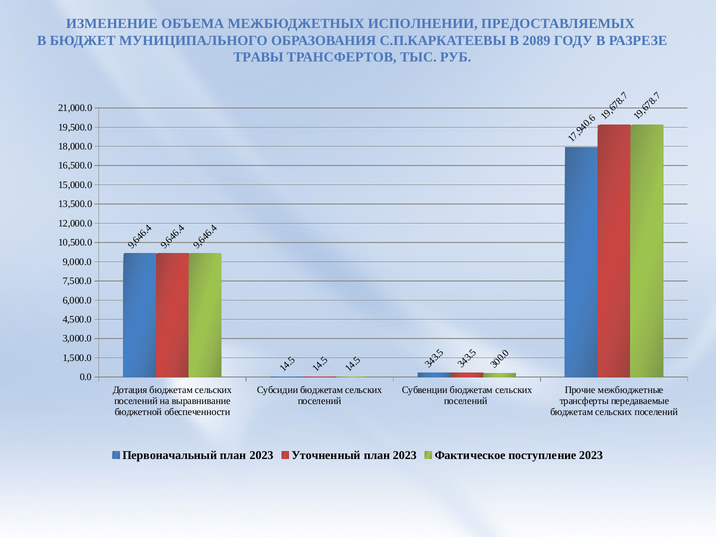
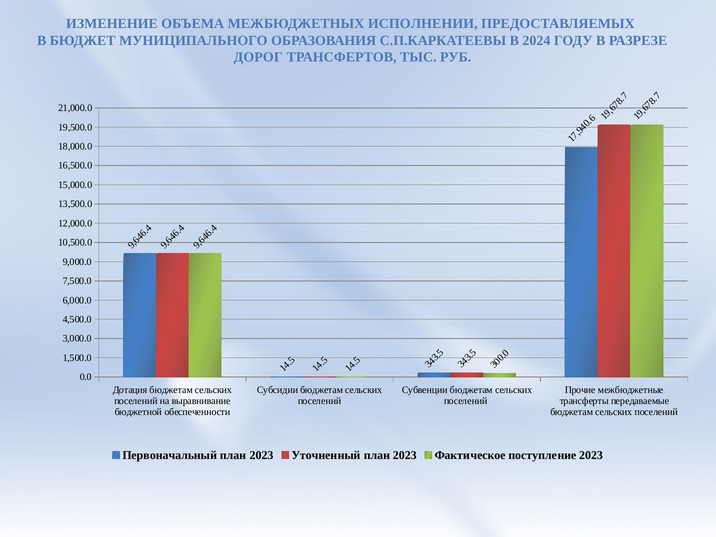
2089: 2089 -> 2024 (536, 41)
ТРАВЫ: ТРАВЫ -> ДОРОГ (258, 57)
